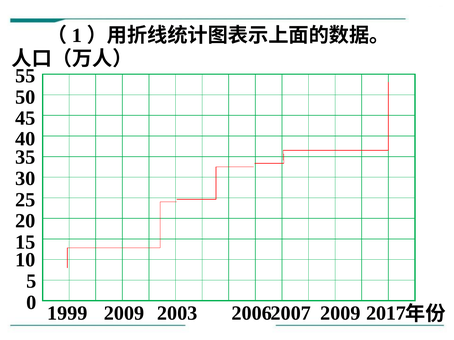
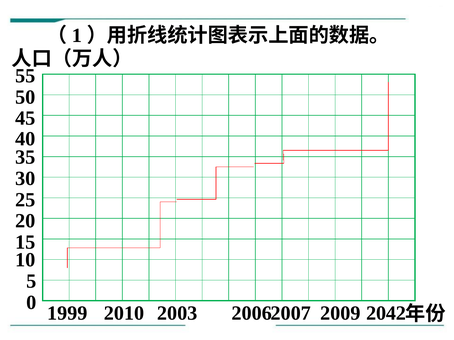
1999 2009: 2009 -> 2010 (124, 314)
2017: 2017 -> 2042 (386, 314)
